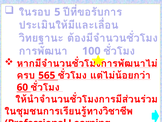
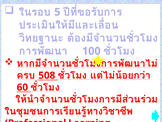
565: 565 -> 508 (47, 75)
